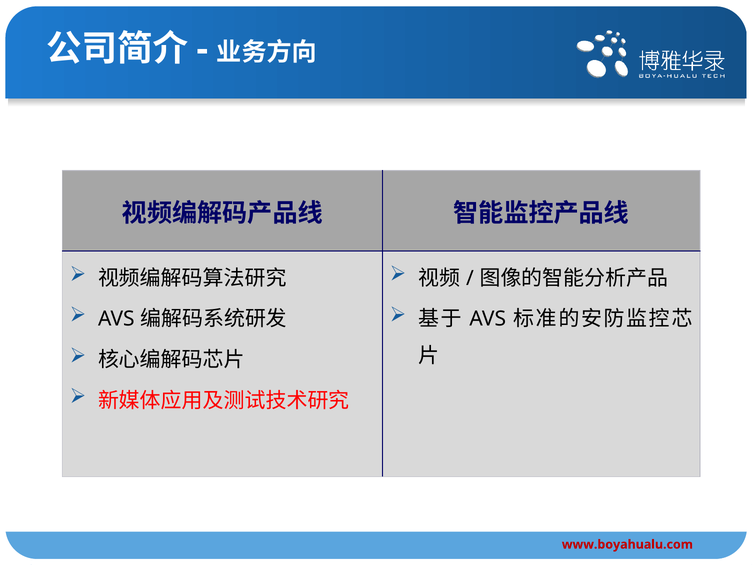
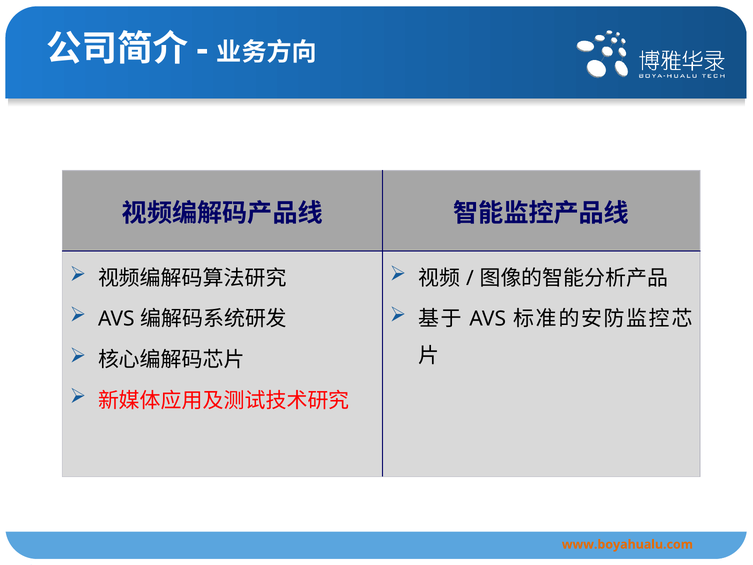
www.boyahualu.com colour: red -> orange (627, 544)
